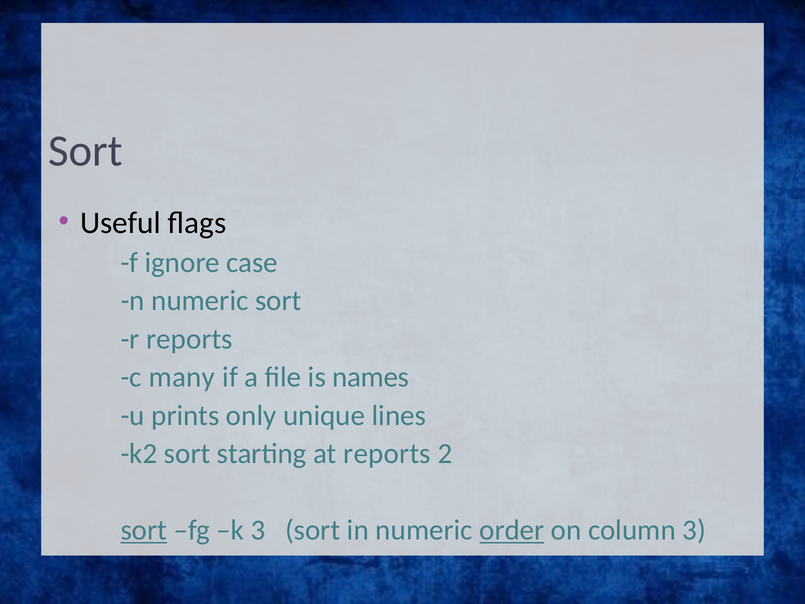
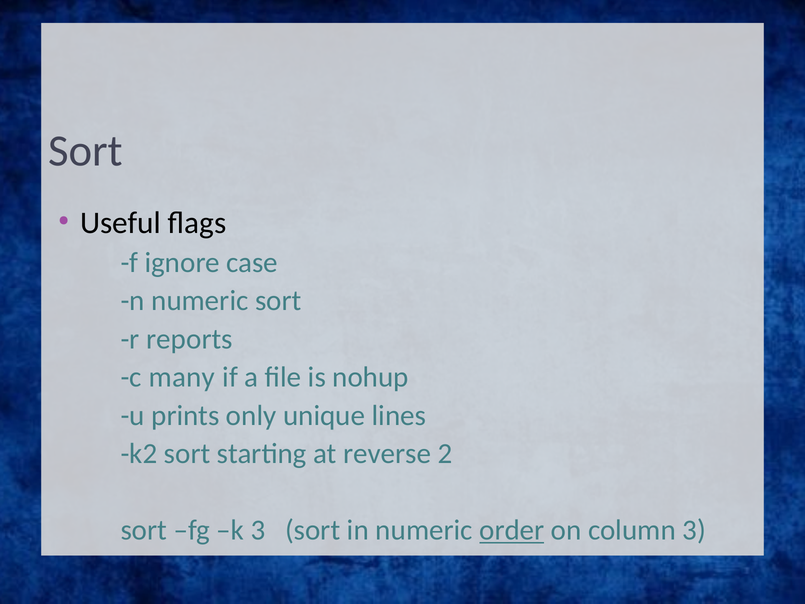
names: names -> nohup (371, 377)
at reports: reports -> reverse (387, 454)
sort underline: present -> none (144, 530)
